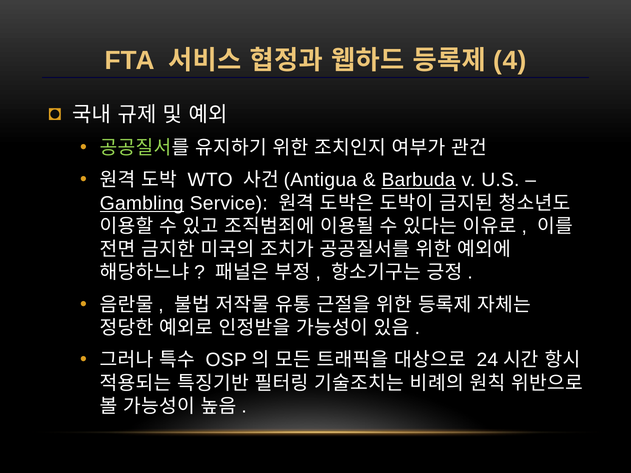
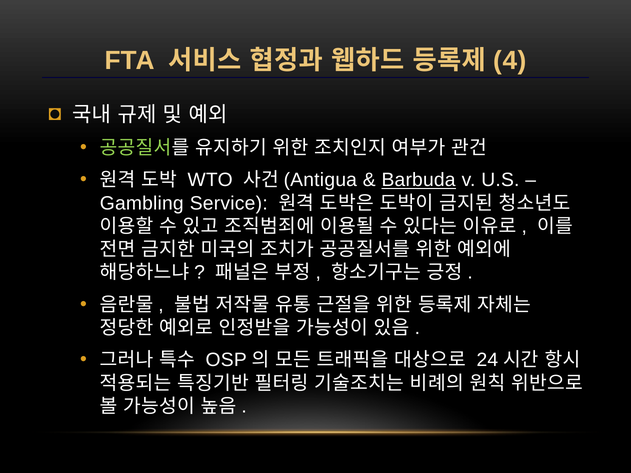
Gambling underline: present -> none (142, 203)
